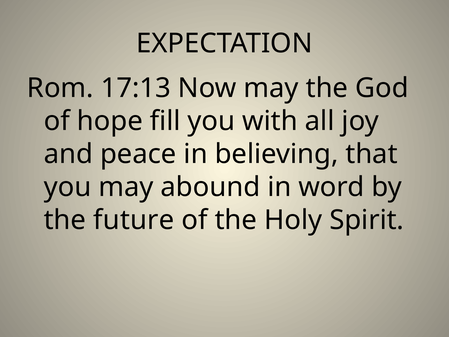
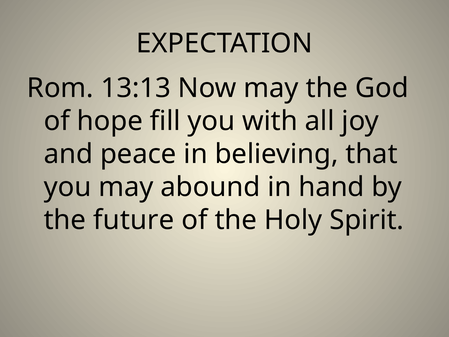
17:13: 17:13 -> 13:13 (136, 88)
word: word -> hand (332, 187)
